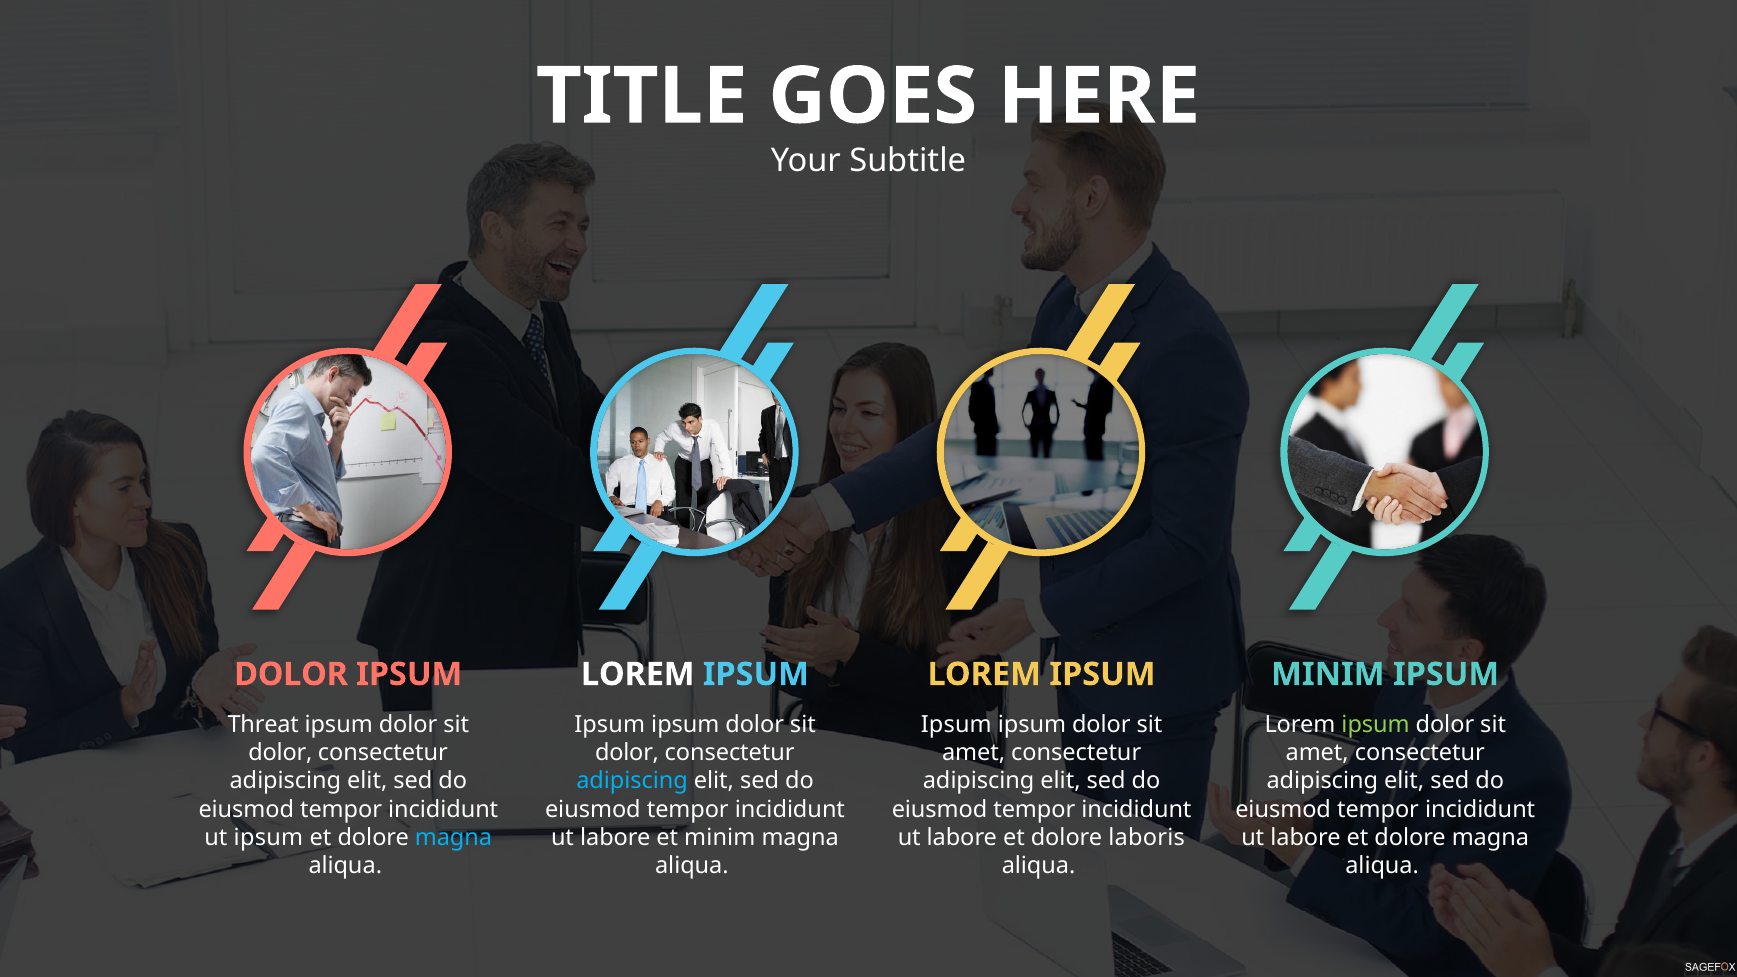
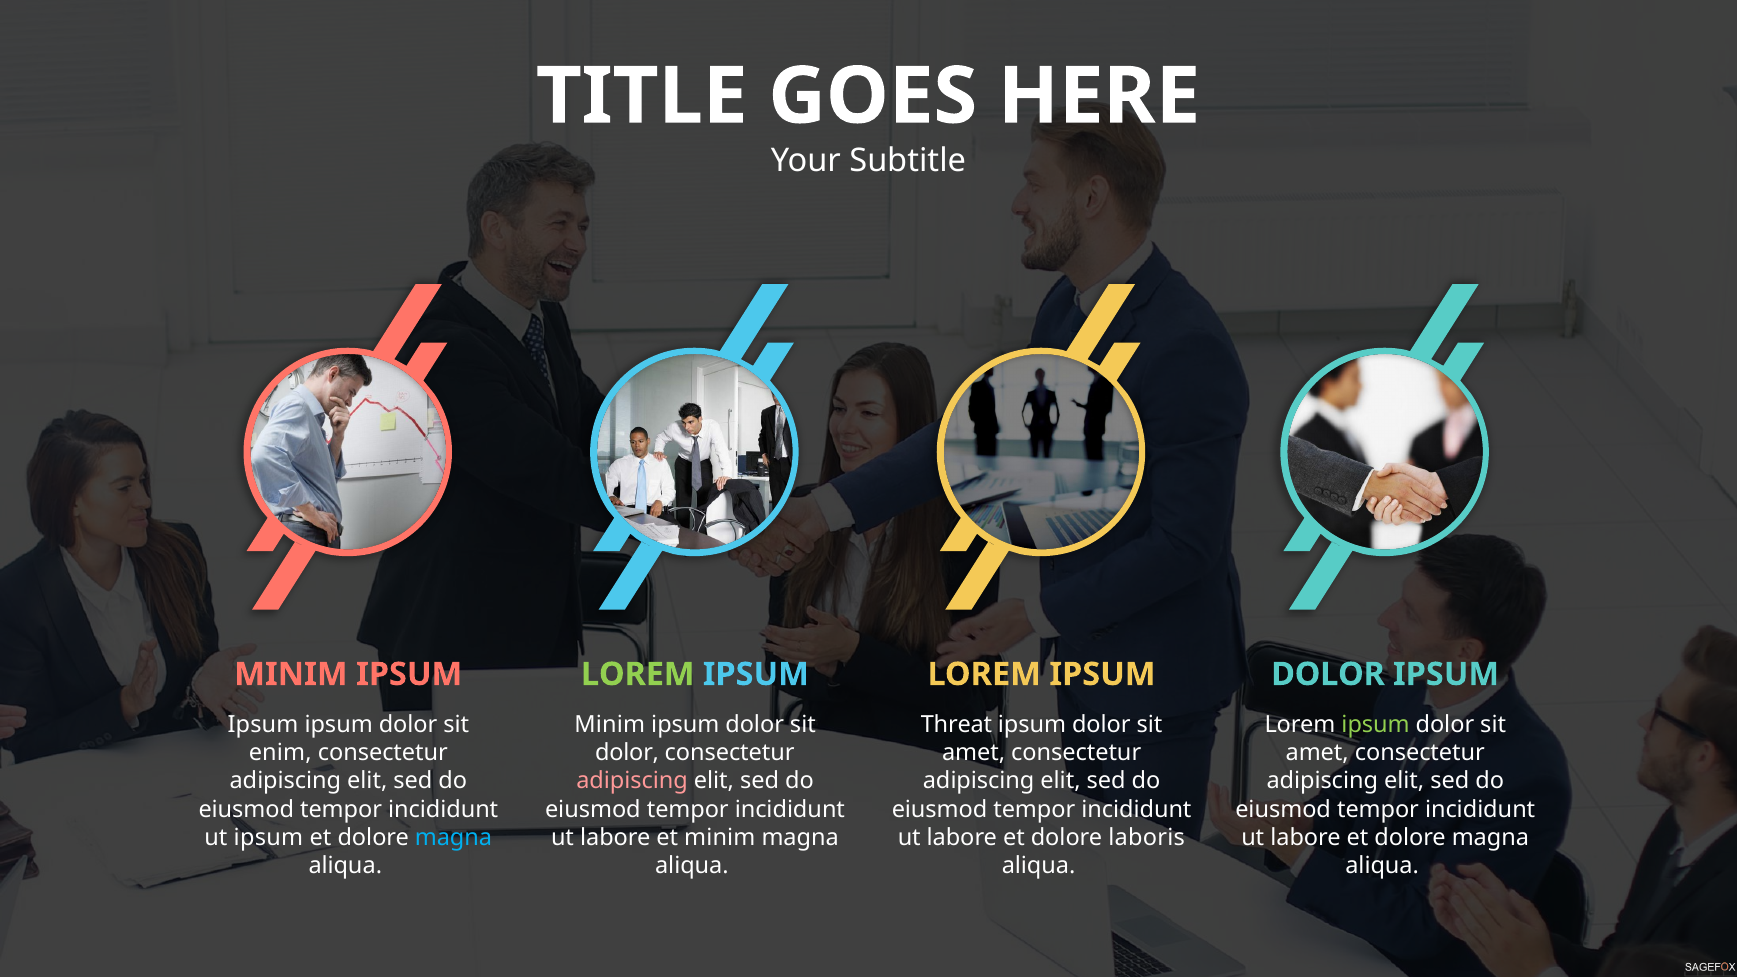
DOLOR: DOLOR -> MINIM (291, 674)
LOREM colour: white -> light green (638, 674)
MINIM: MINIM -> DOLOR (1328, 674)
Threat: Threat -> Ipsum (263, 725)
Ipsum: Ipsum -> Minim (610, 725)
Ipsum: Ipsum -> Threat (956, 725)
dolor: dolor -> enim (280, 753)
adipiscing colour: light blue -> pink (632, 781)
